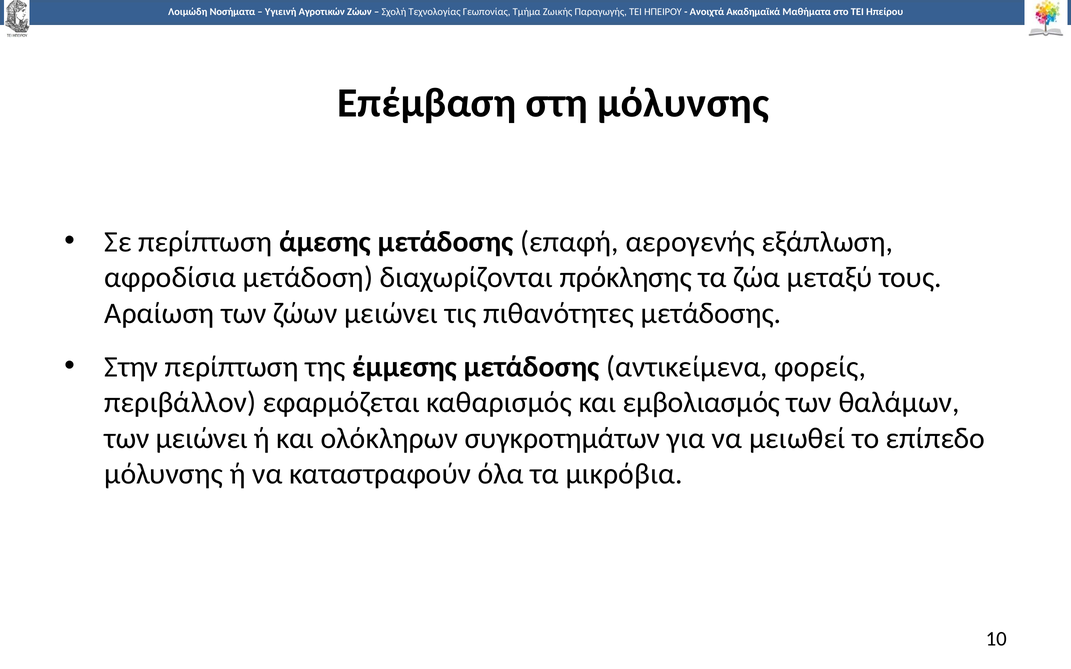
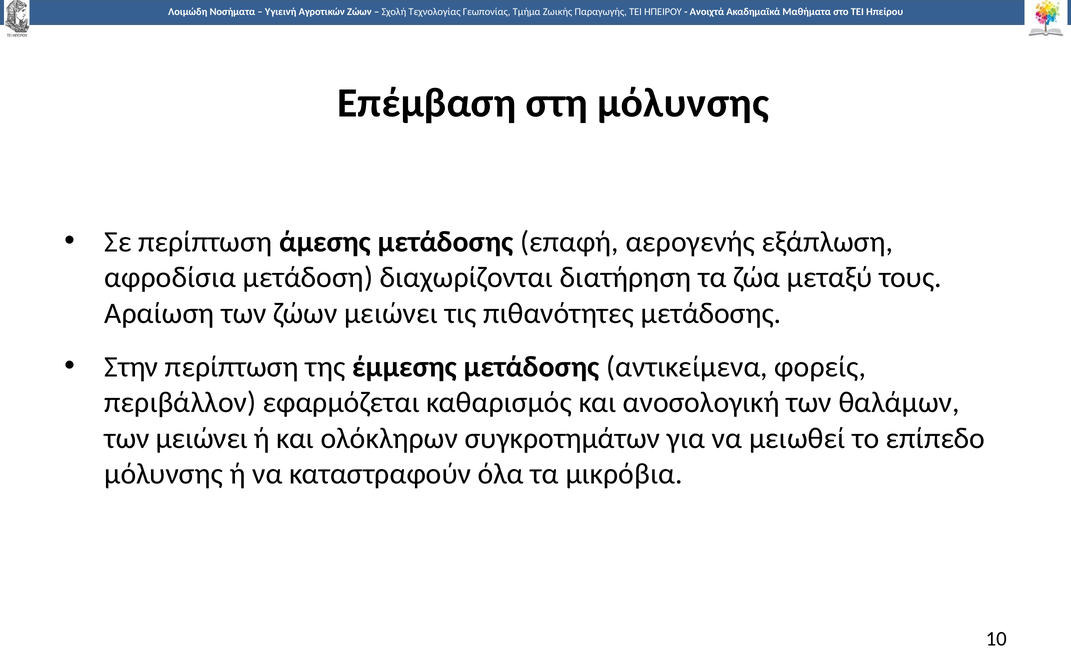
πρόκλησης: πρόκλησης -> διατήρηση (626, 278)
εμβολιασμός: εμβολιασμός -> ανοσολογική (701, 403)
